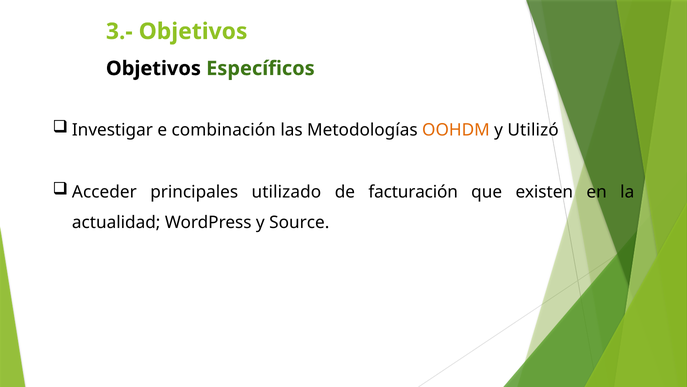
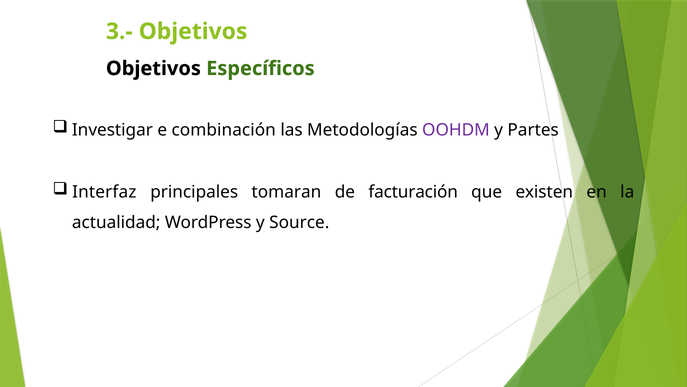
OOHDM colour: orange -> purple (456, 130)
Utilizó: Utilizó -> Partes (533, 130)
Acceder: Acceder -> Interfaz (104, 192)
utilizado: utilizado -> tomaran (286, 192)
